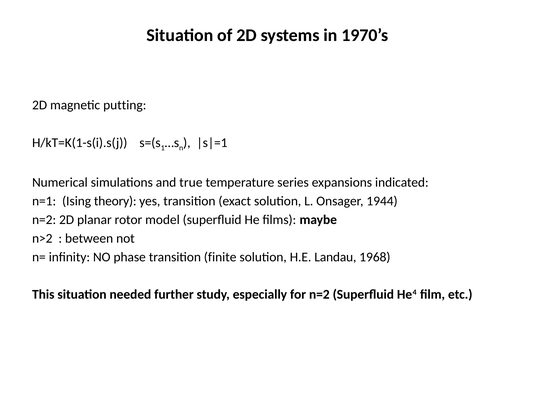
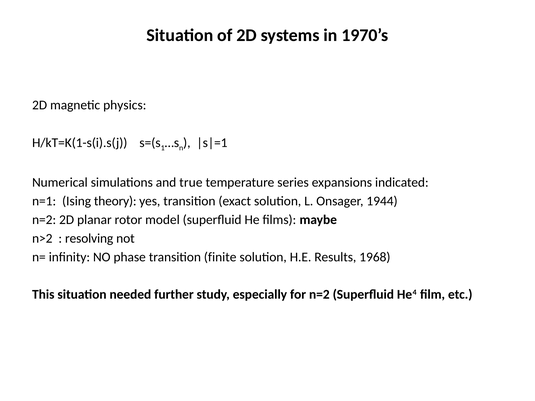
putting: putting -> physics (125, 105)
between: between -> resolving (89, 239)
Landau: Landau -> Results (335, 257)
